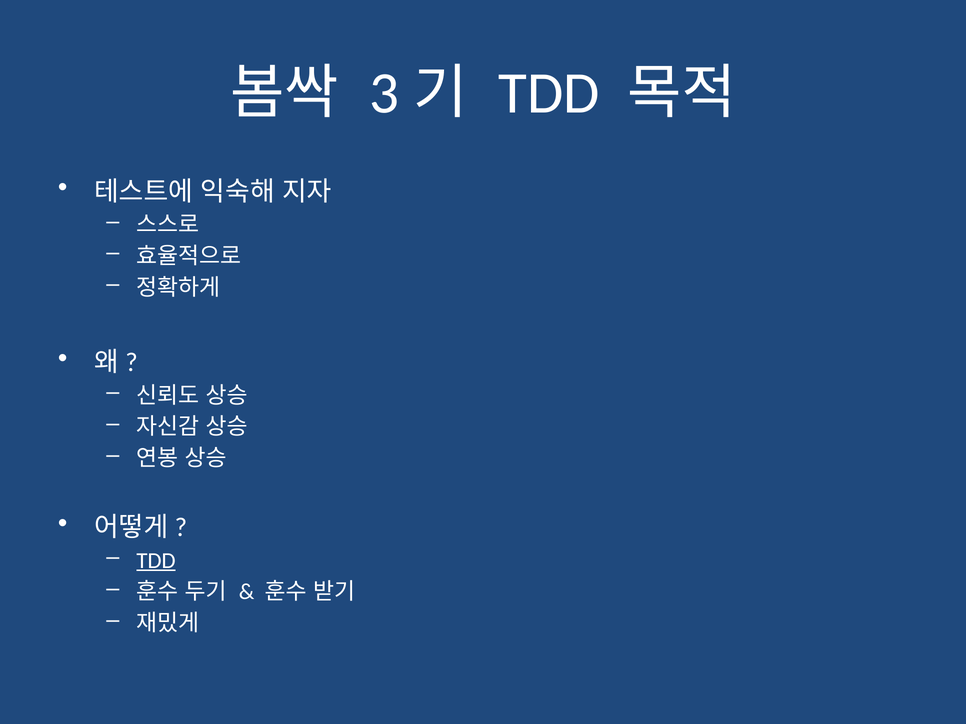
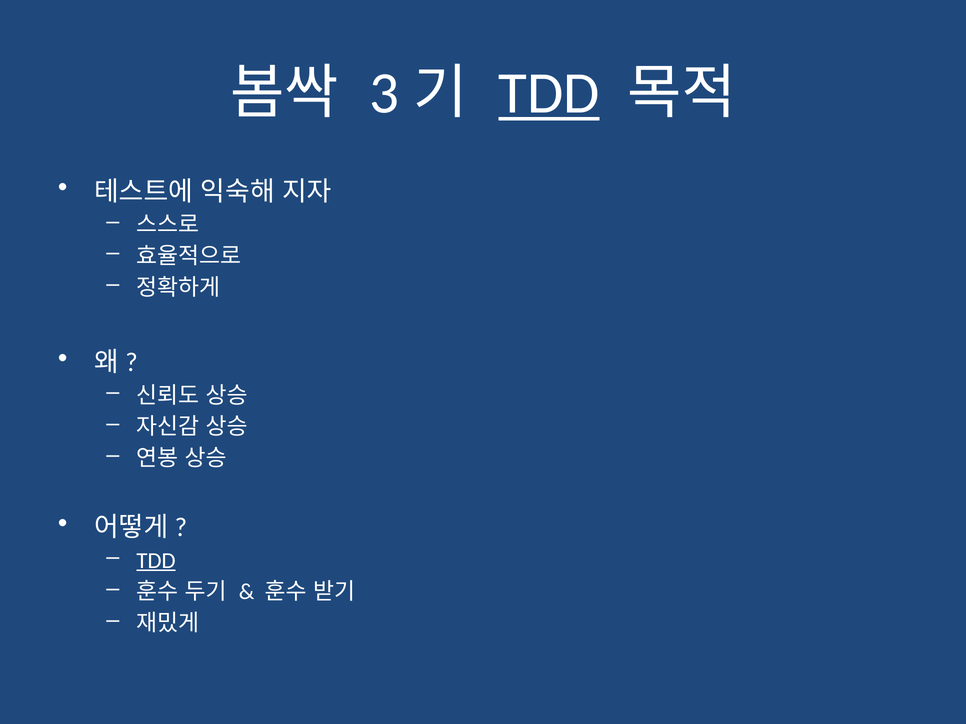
TDD underline: none -> present (549, 94)
